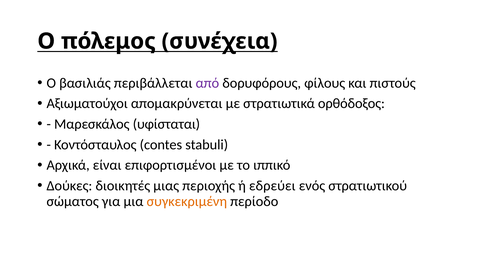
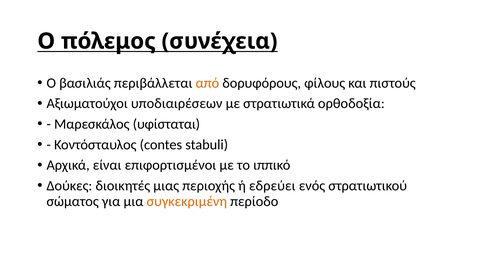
από colour: purple -> orange (207, 83)
απομακρύνεται: απομακρύνεται -> υποδιαιρέσεων (177, 103)
ορθόδοξος: ορθόδοξος -> ορθοδοξία (351, 103)
